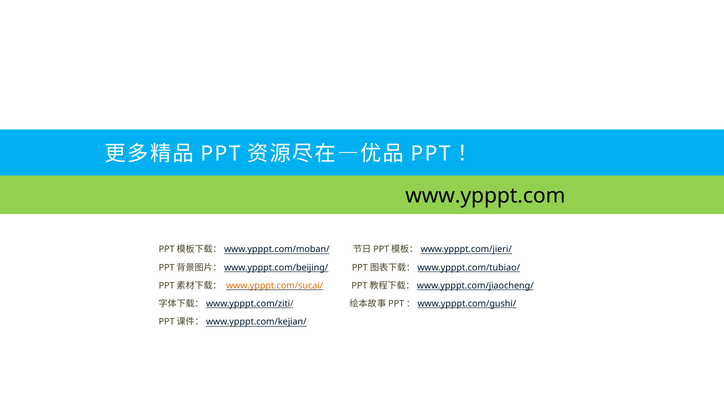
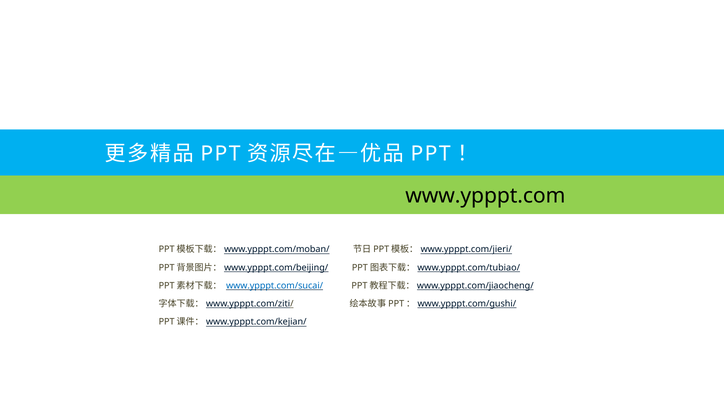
www.ypppt.com/sucai/ colour: orange -> blue (275, 286)
